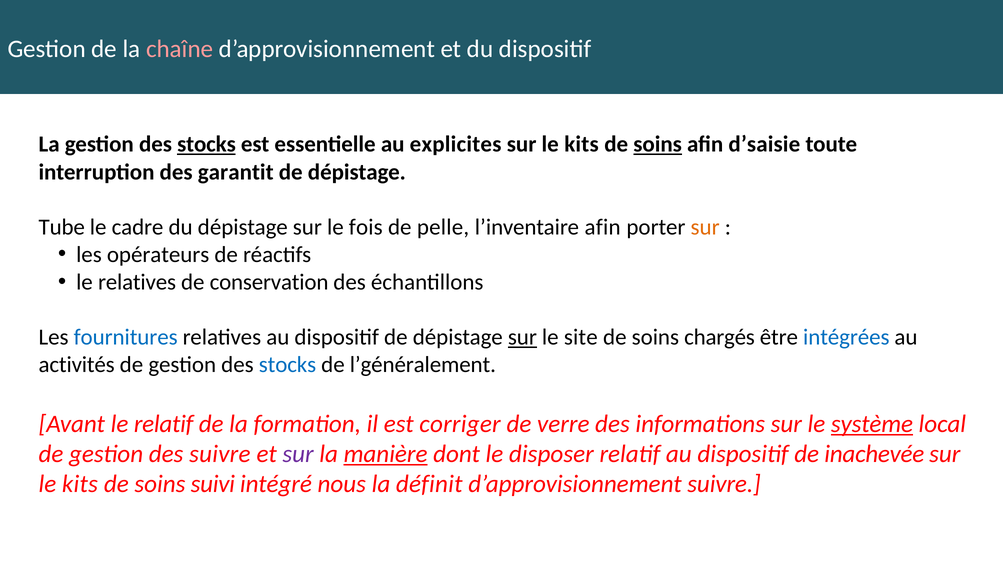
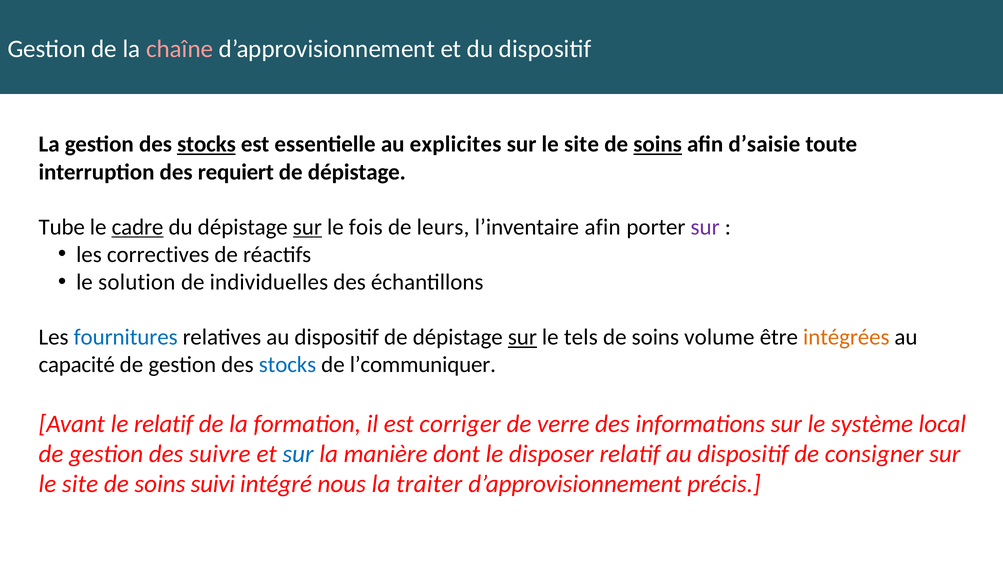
kits: kits -> site (581, 144)
garantit: garantit -> requiert (236, 172)
cadre underline: none -> present (138, 227)
sur underline: none -> present (307, 227)
pelle: pelle -> leurs (443, 227)
sur colour: orange -> purple (705, 227)
opérateurs: opérateurs -> correctives (158, 255)
le relatives: relatives -> solution (137, 282)
conservation: conservation -> individuelles (269, 282)
site: site -> tels (581, 338)
chargés: chargés -> volume (719, 338)
intégrées colour: blue -> orange (846, 338)
activités: activités -> capacité (77, 365)
l’généralement: l’généralement -> l’communiquer (423, 365)
système underline: present -> none (872, 424)
sur colour: purple -> blue (298, 454)
manière underline: present -> none (386, 454)
inachevée: inachevée -> consigner (874, 454)
kits: kits -> site (80, 484)
définit: définit -> traiter (429, 484)
d’approvisionnement suivre: suivre -> précis (724, 484)
